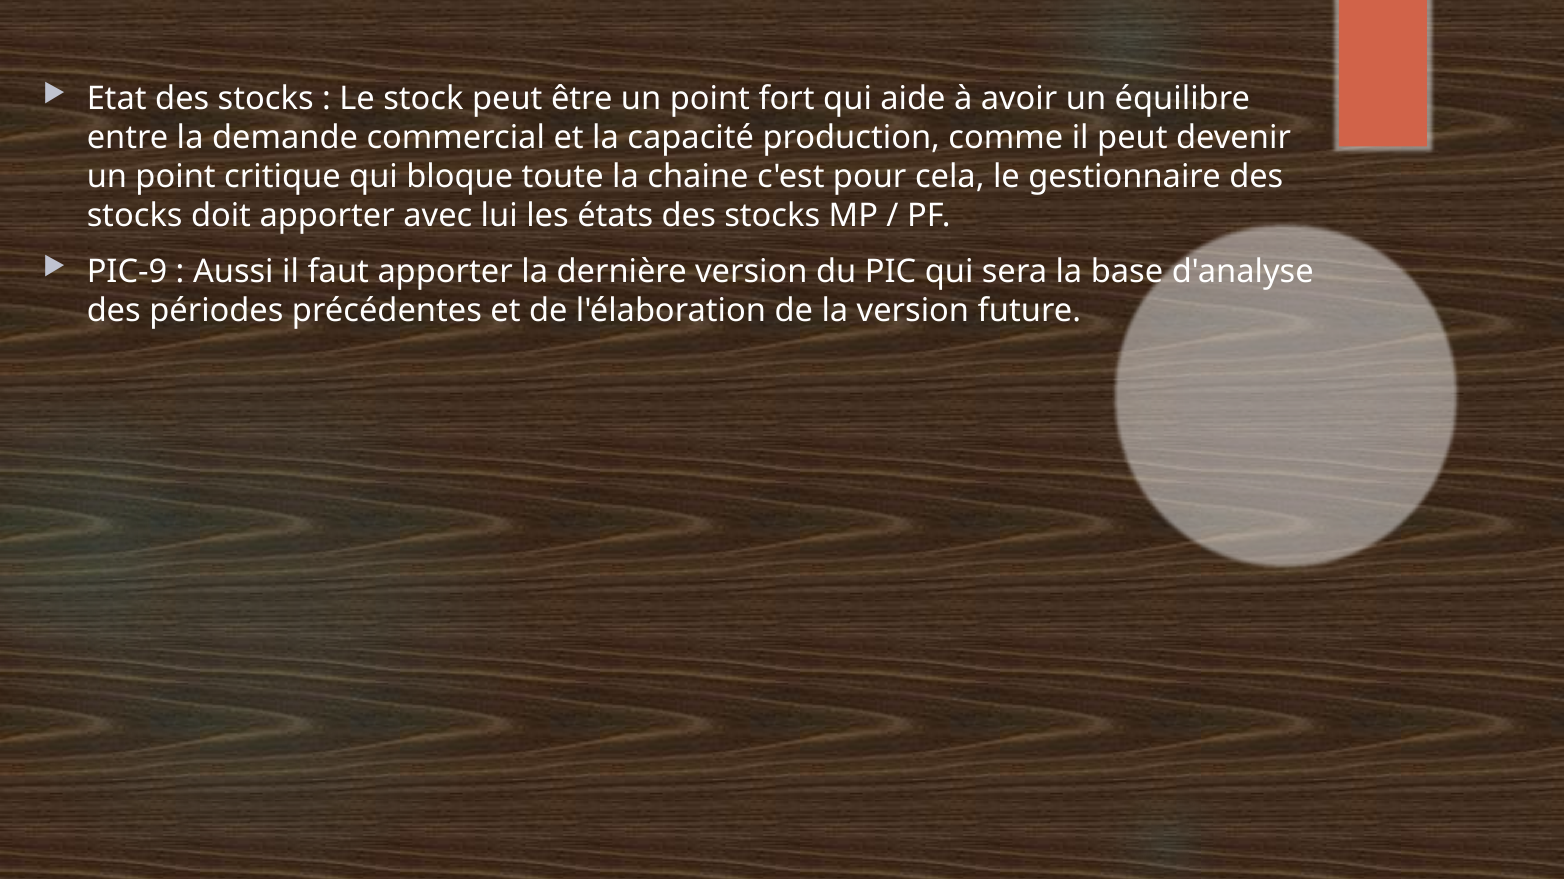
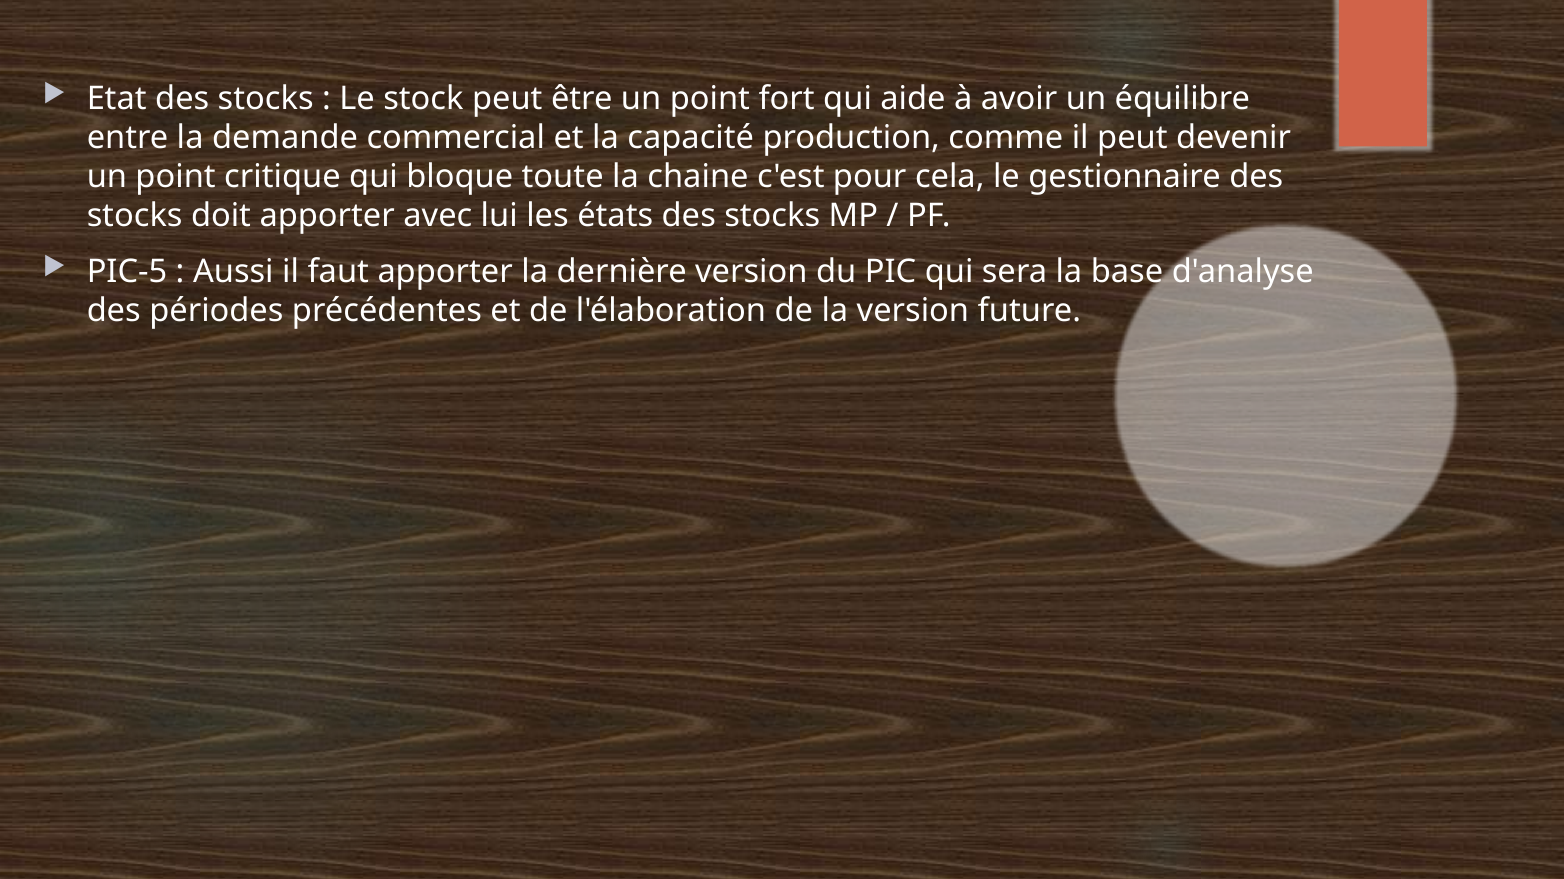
PIC-9: PIC-9 -> PIC-5 (127, 272)
